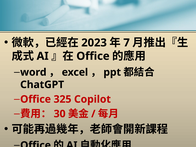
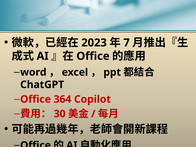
325: 325 -> 364 (62, 99)
